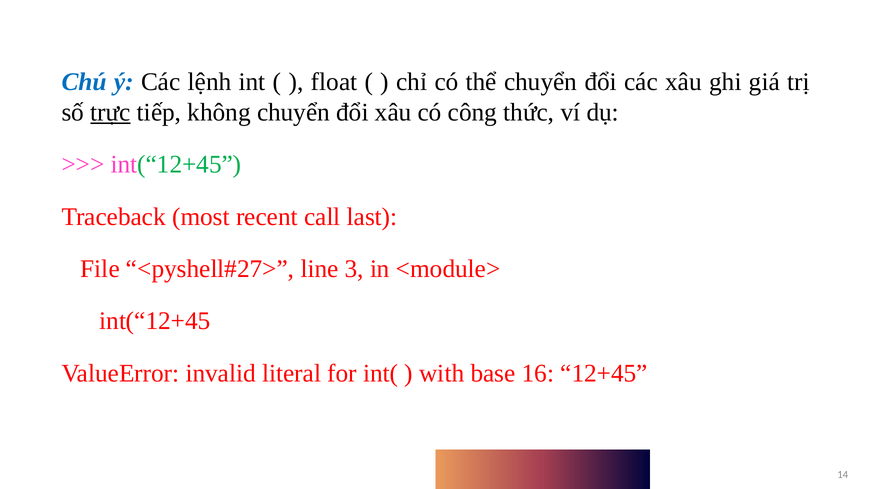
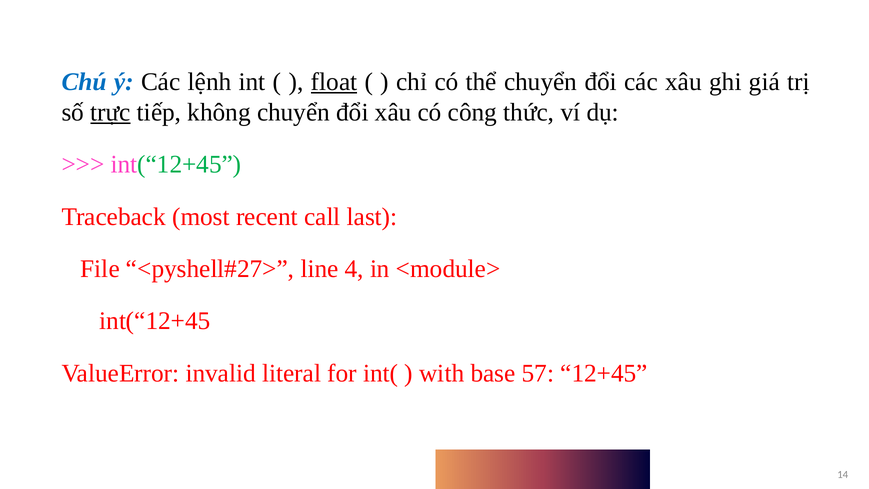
float underline: none -> present (334, 82)
3: 3 -> 4 (354, 269)
16: 16 -> 57 (538, 373)
